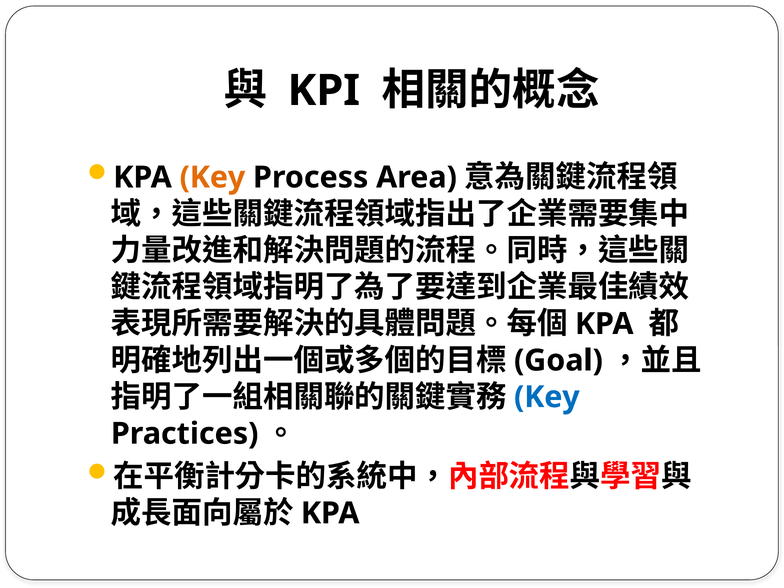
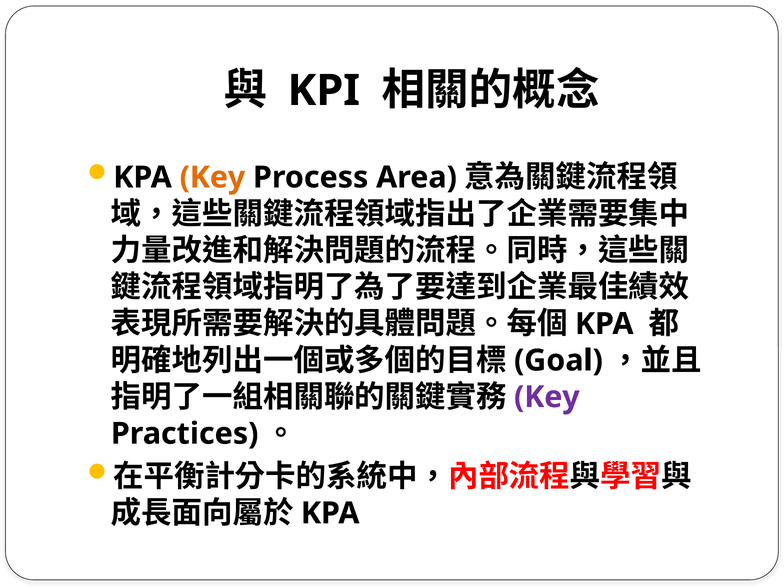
Key colour: blue -> purple (547, 397)
